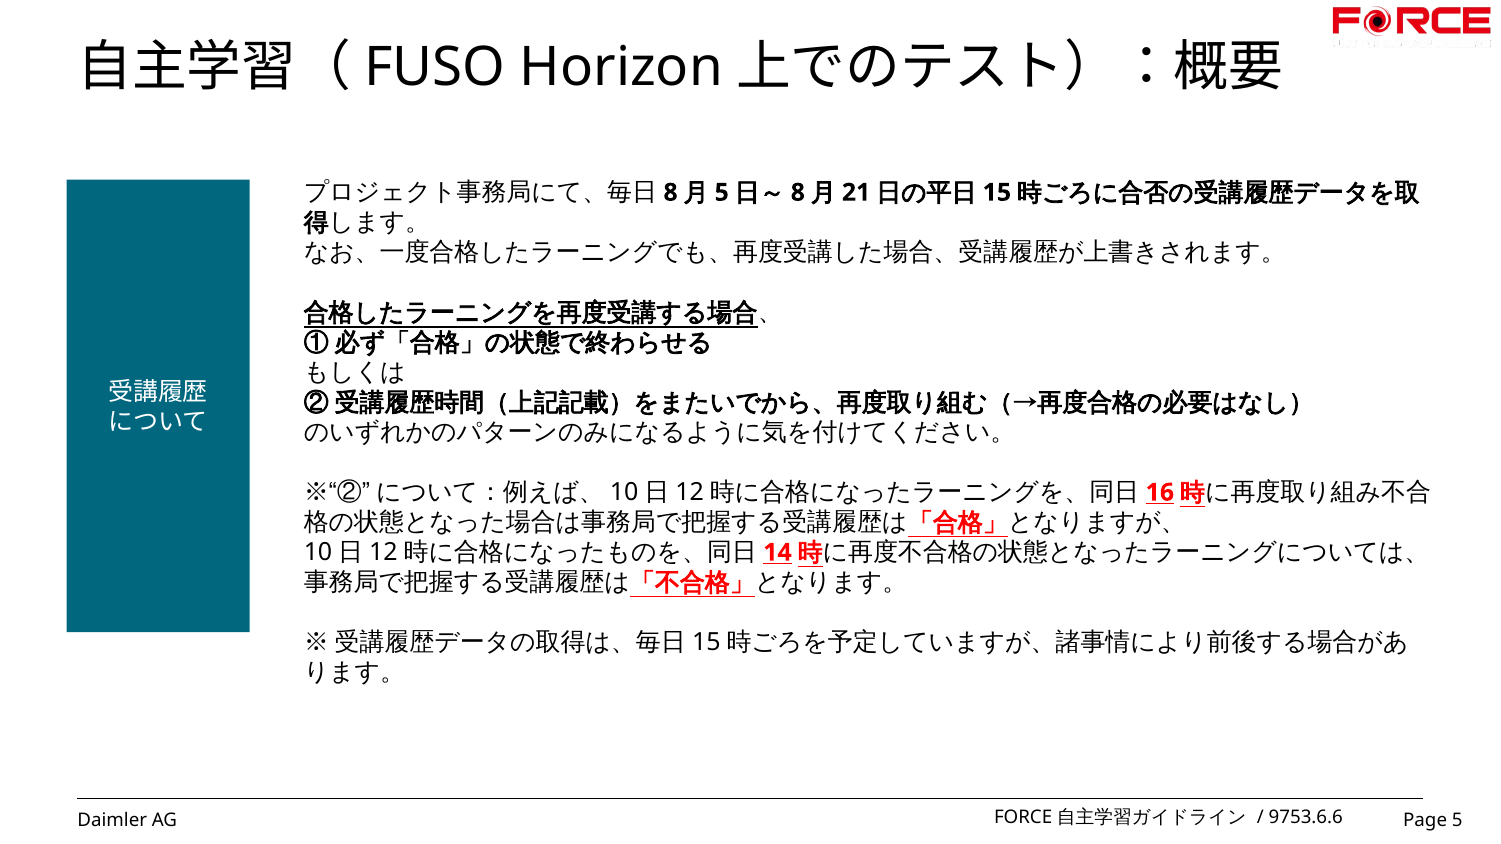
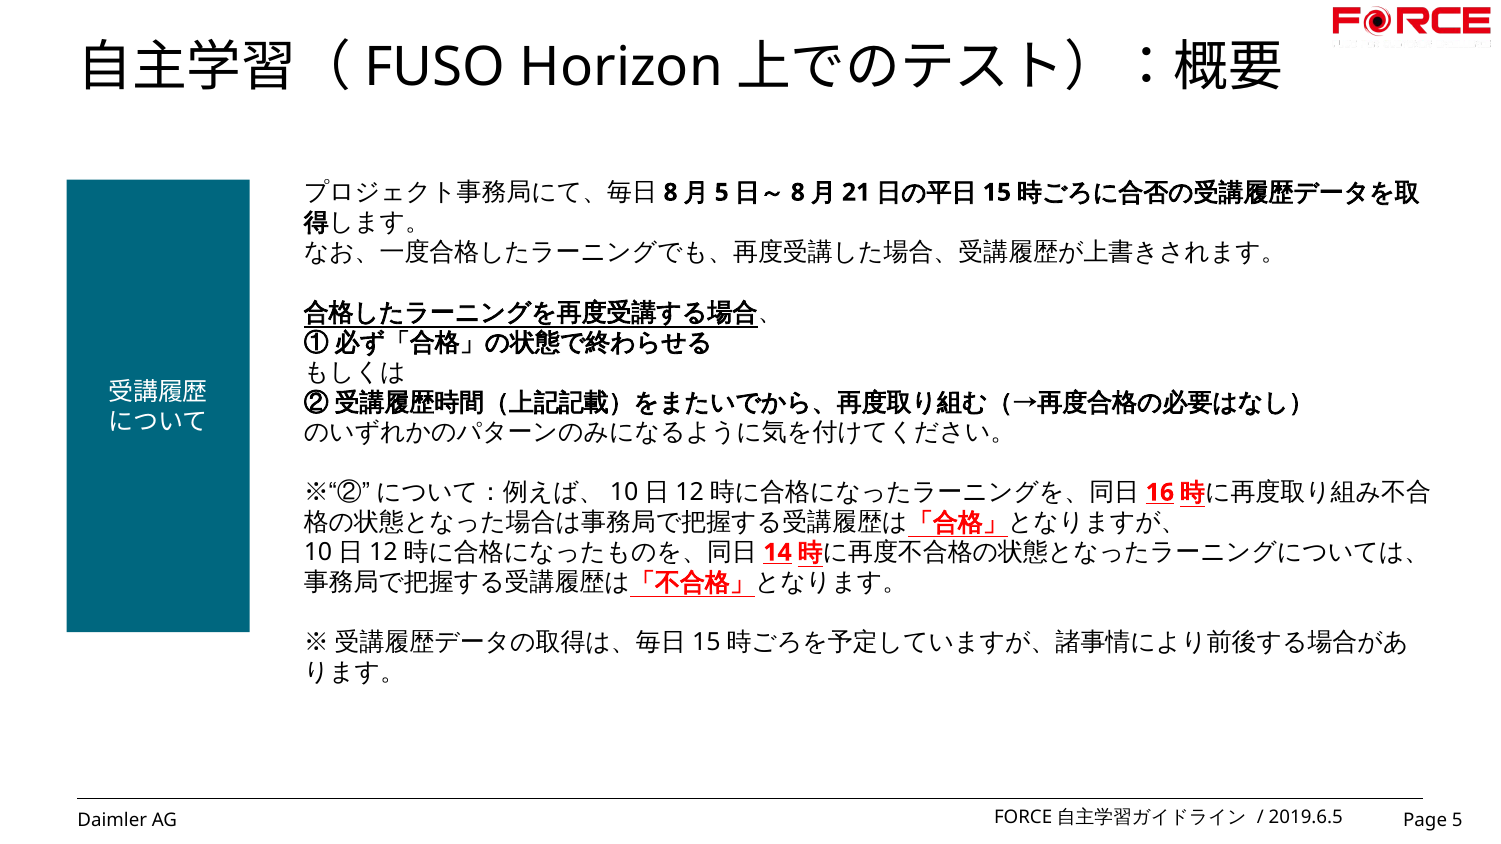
9753.6.6: 9753.6.6 -> 2019.6.5 (1306, 817)
